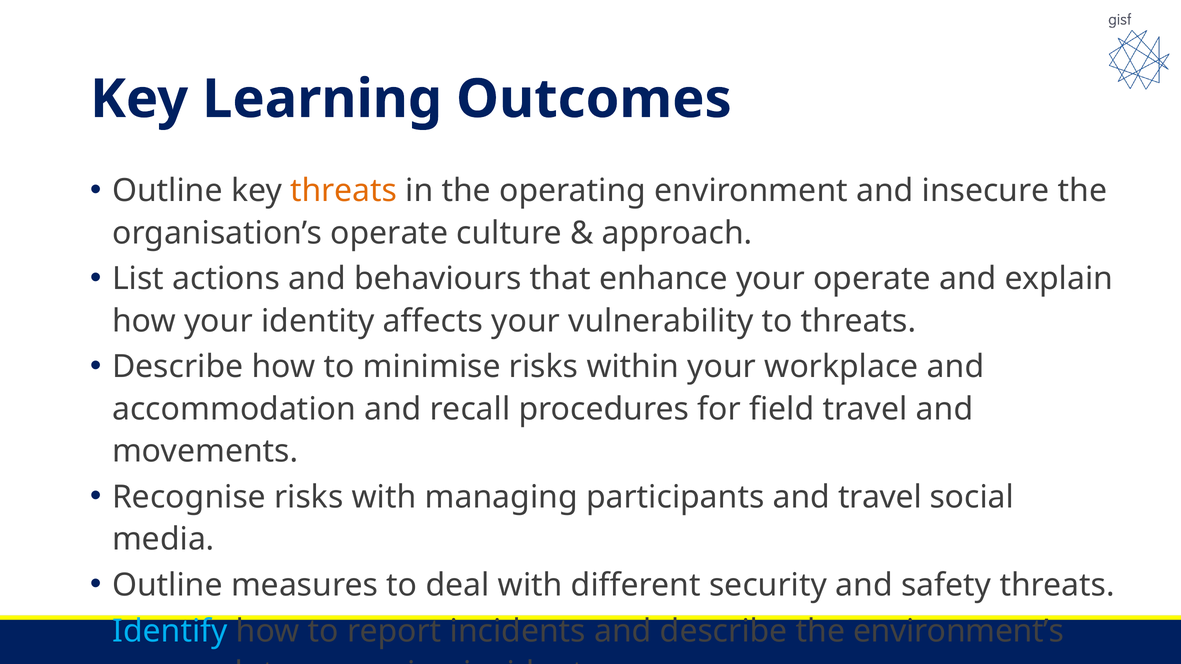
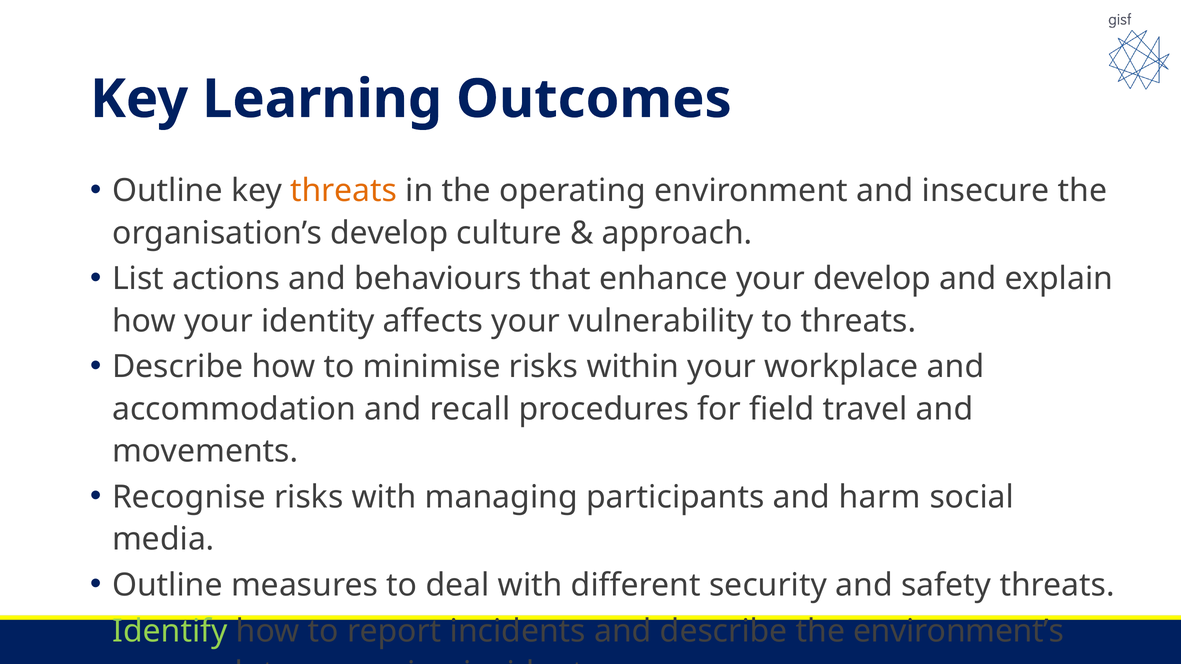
organisation’s operate: operate -> develop (389, 233)
your operate: operate -> develop (872, 279)
and travel: travel -> harm (880, 497)
Identify colour: light blue -> light green (170, 631)
